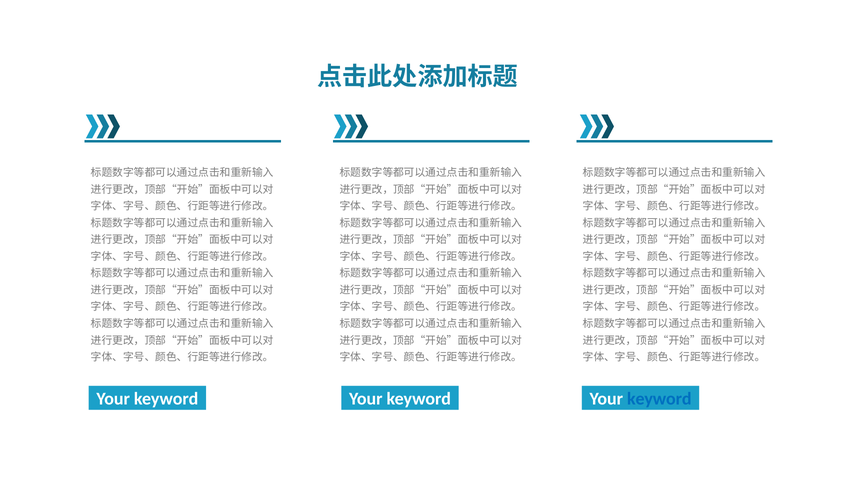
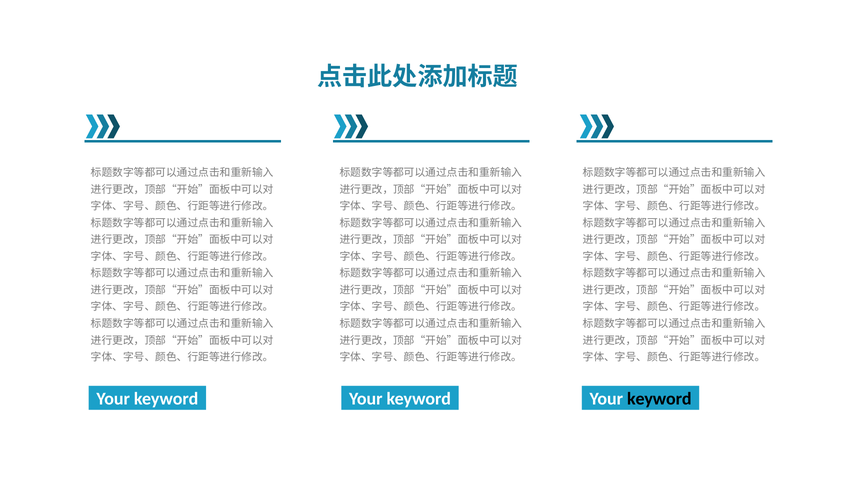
keyword colour: blue -> black (659, 399)
